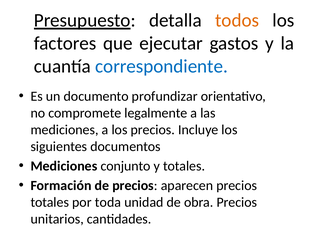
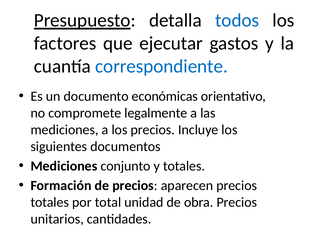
todos colour: orange -> blue (237, 20)
profundizar: profundizar -> económicas (165, 96)
toda: toda -> total (108, 202)
